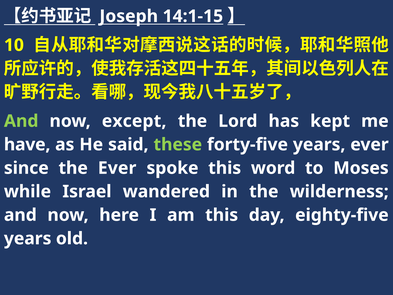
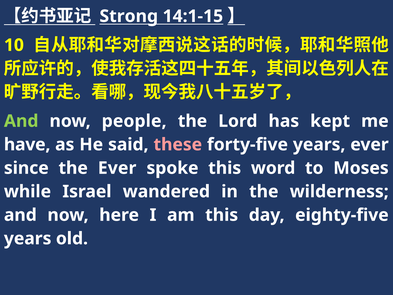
Joseph: Joseph -> Strong (129, 16)
except: except -> people (134, 121)
these colour: light green -> pink (178, 144)
